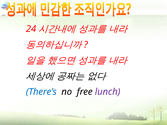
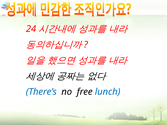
lunch colour: purple -> blue (108, 92)
